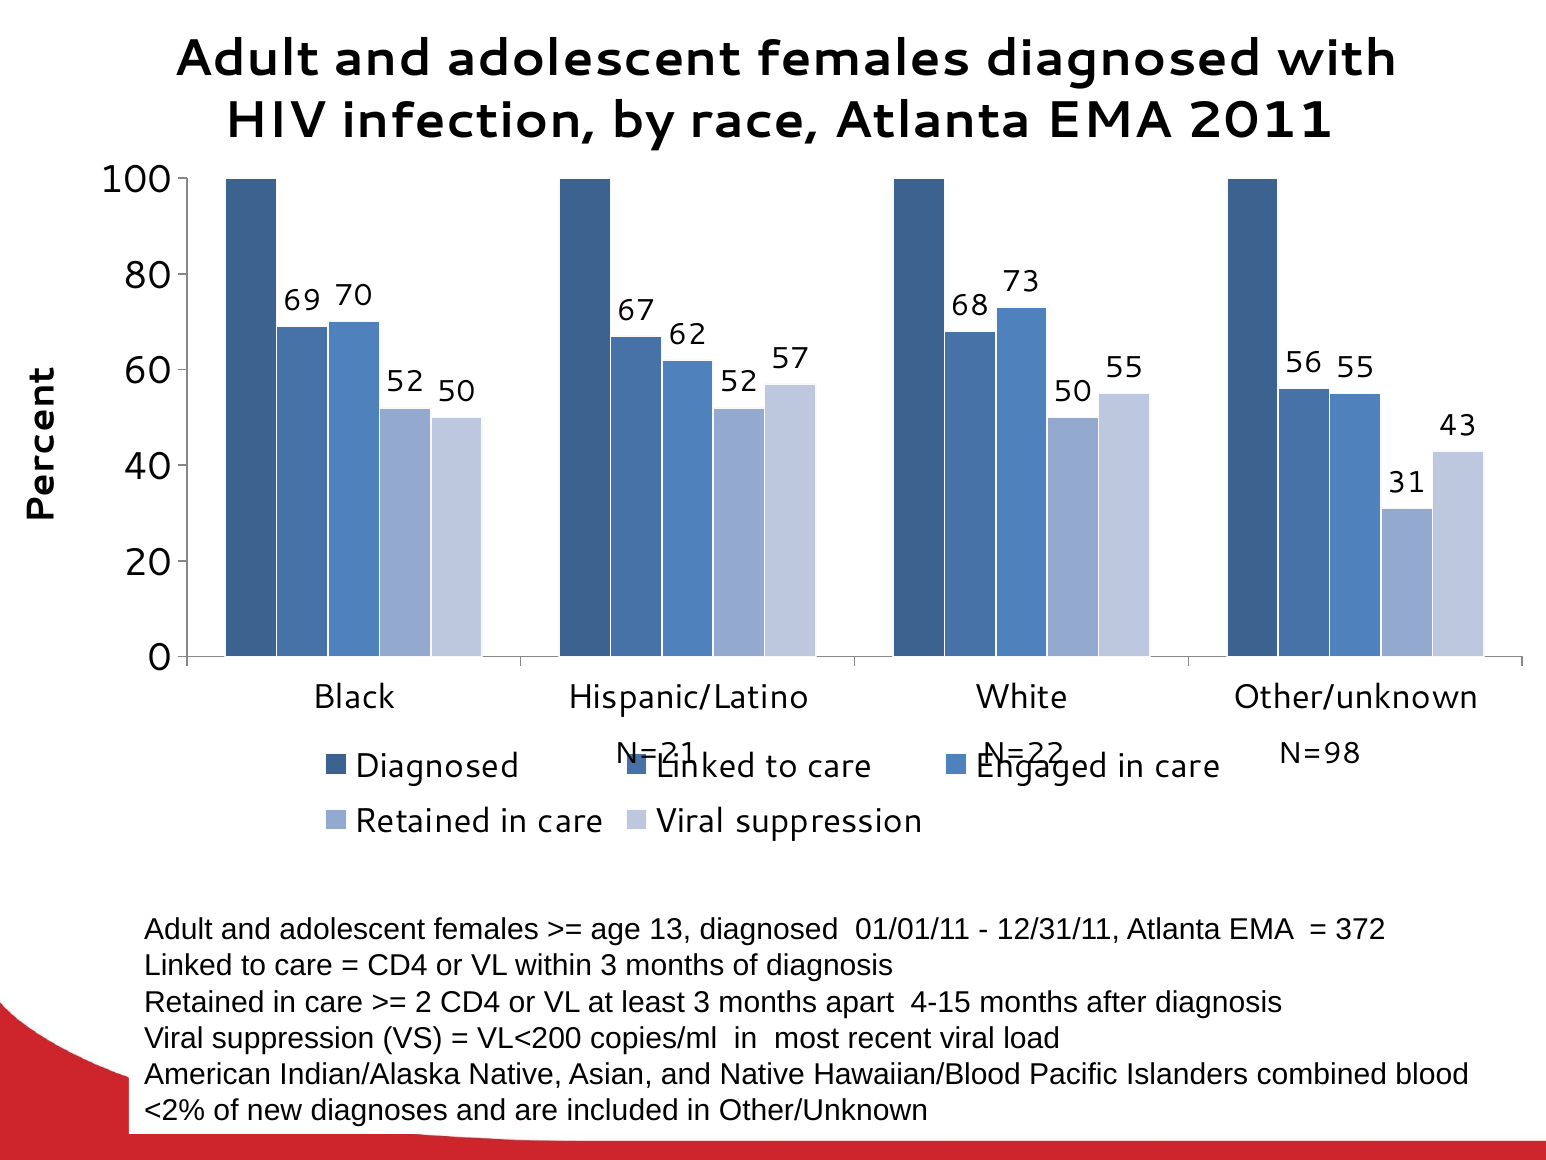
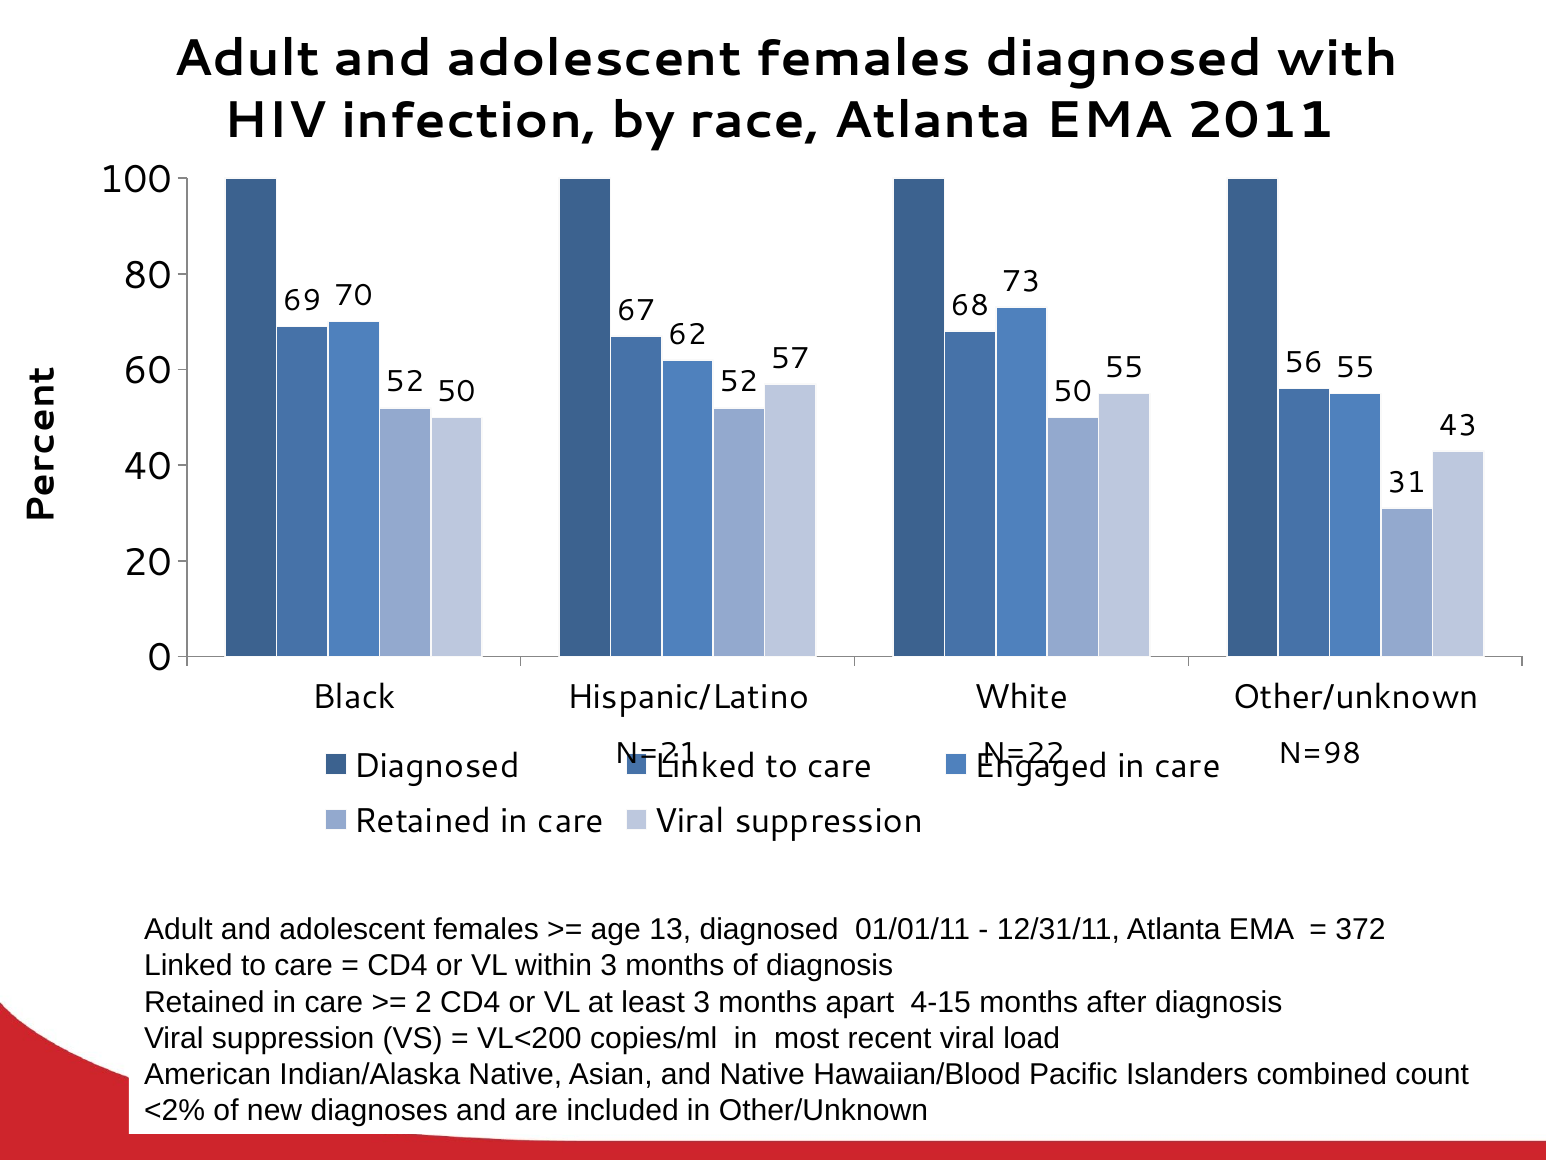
blood: blood -> count (1432, 1074)
